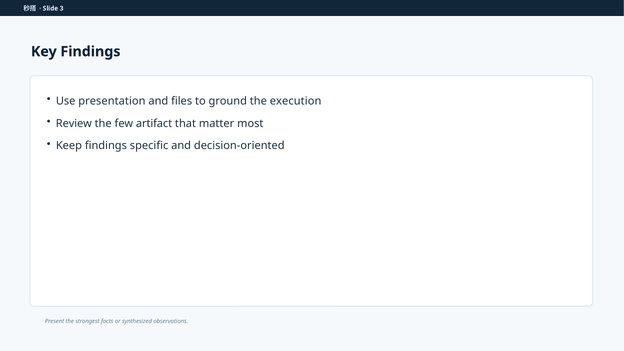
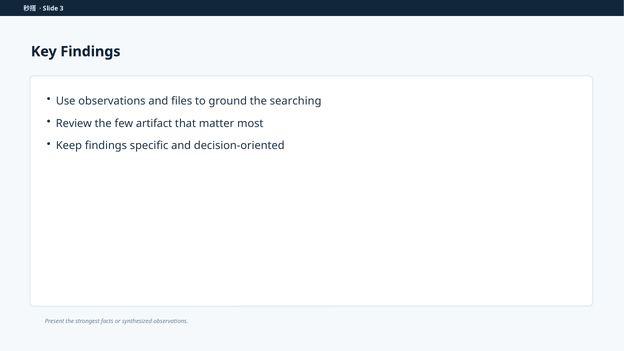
Use presentation: presentation -> observations (112, 101)
execution: execution -> searching (296, 101)
